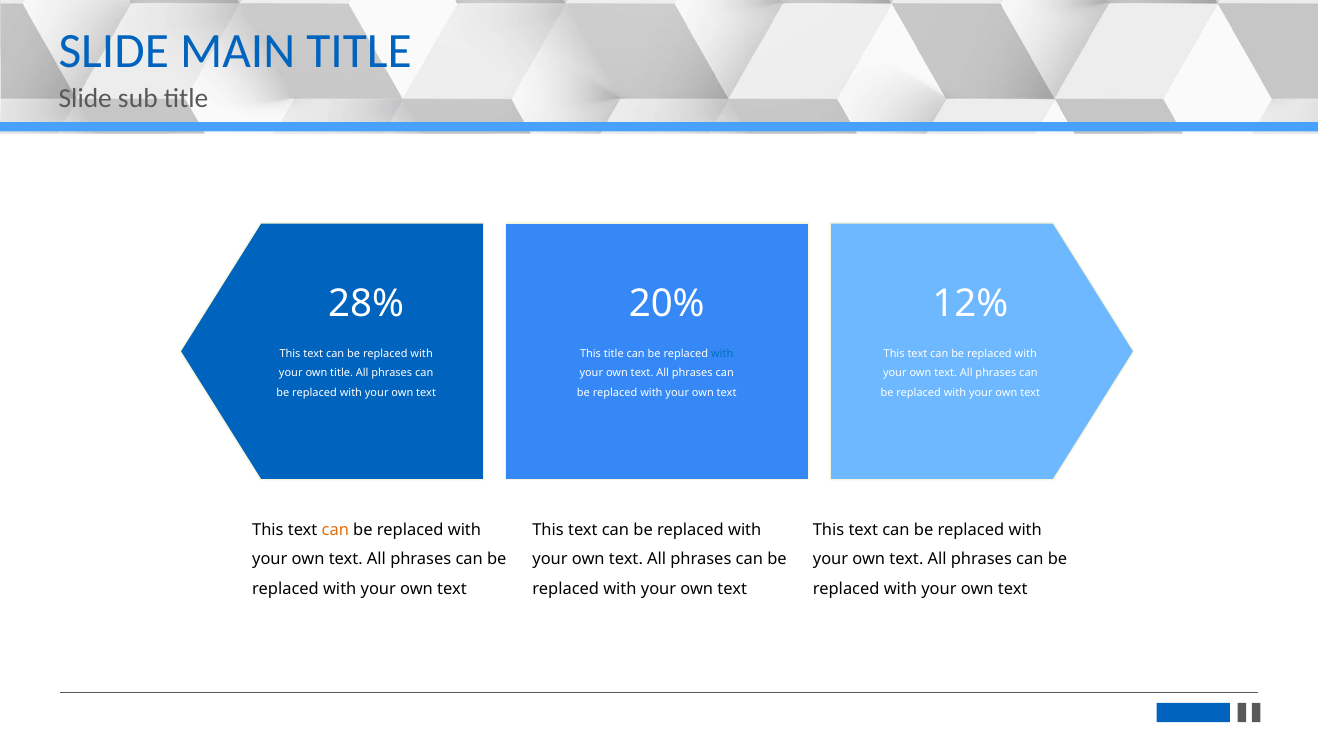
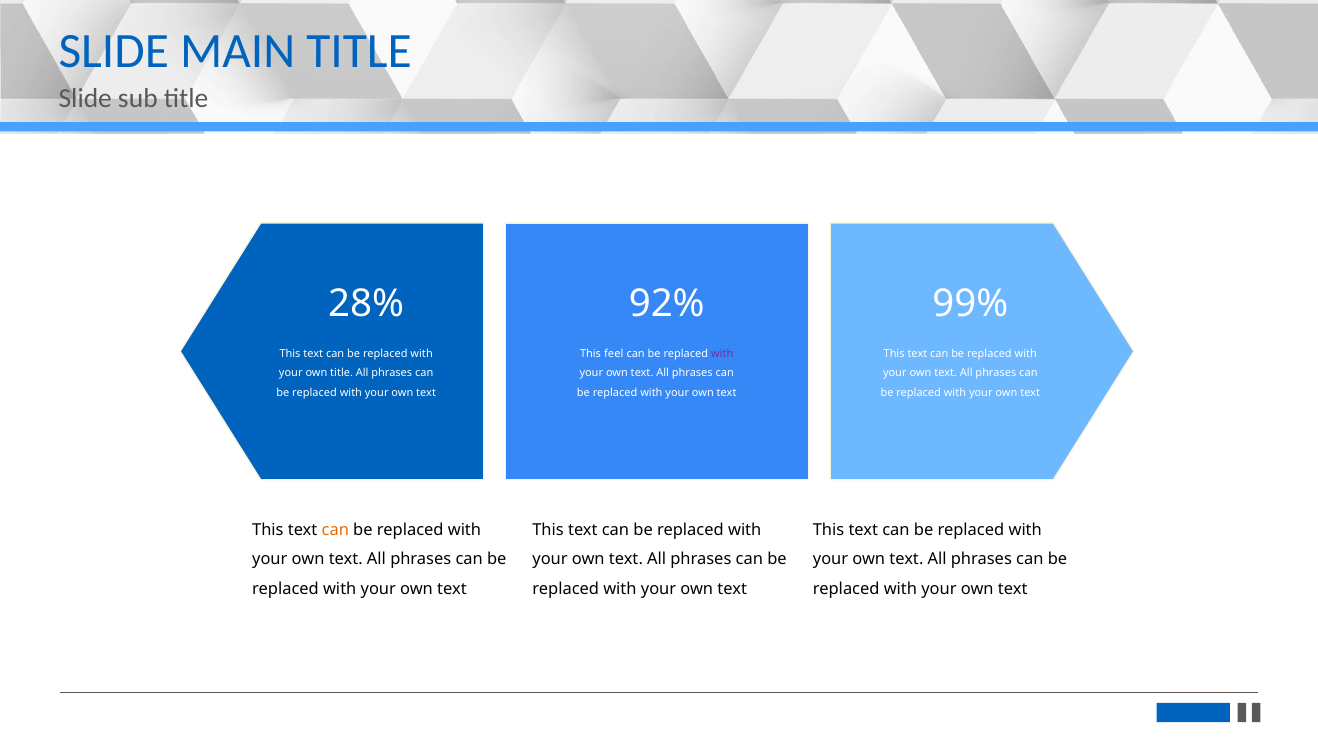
20%: 20% -> 92% (667, 304)
12%: 12% -> 99% (970, 304)
This title: title -> feel (614, 354)
with colour: blue -> purple (722, 354)
